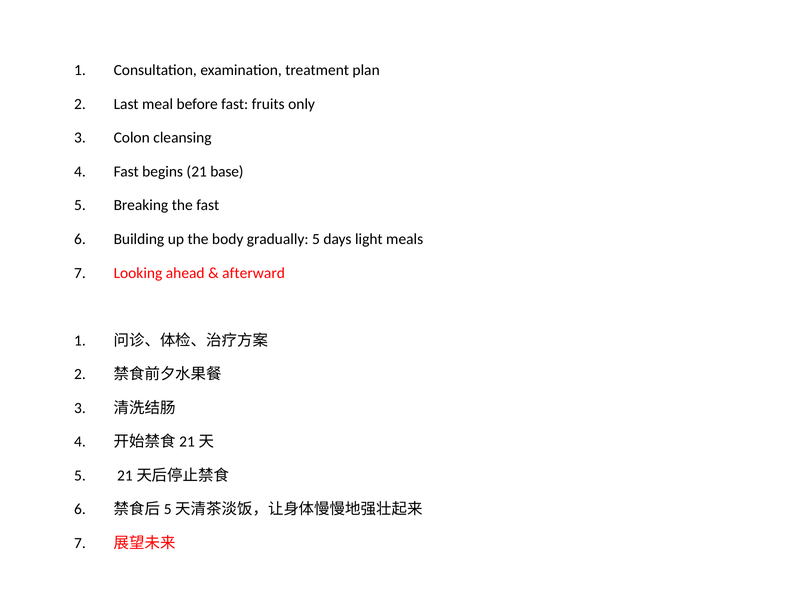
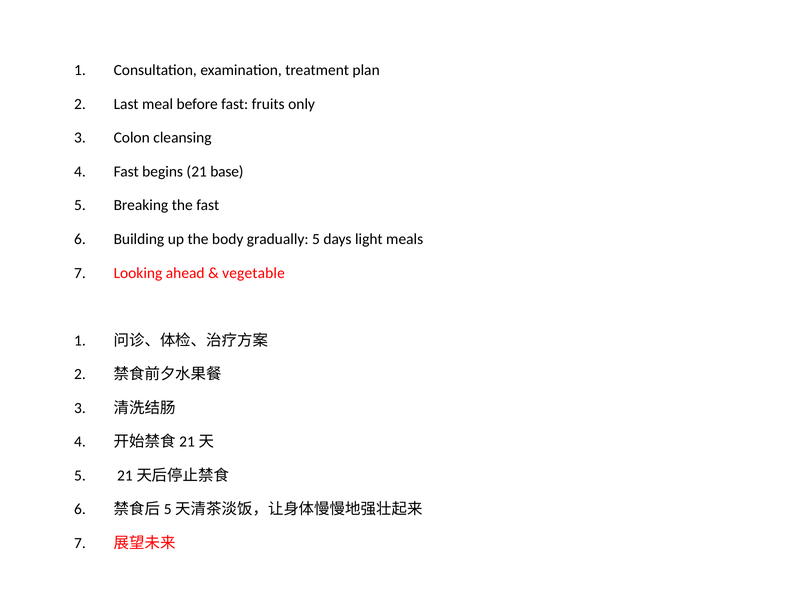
afterward: afterward -> vegetable (254, 273)
